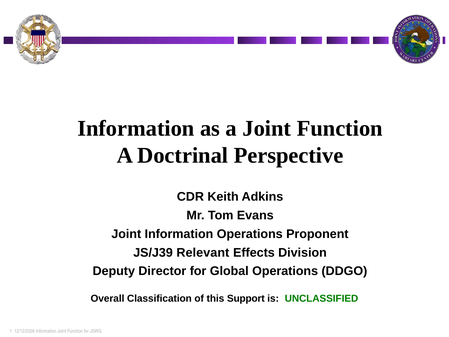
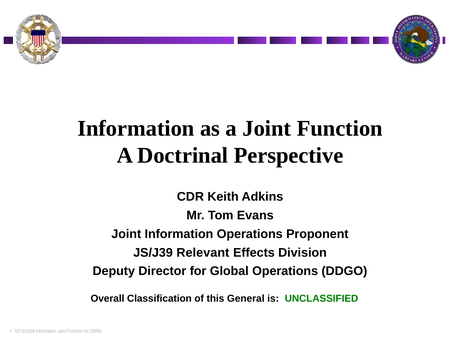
Support: Support -> General (246, 298)
